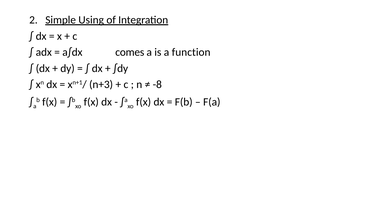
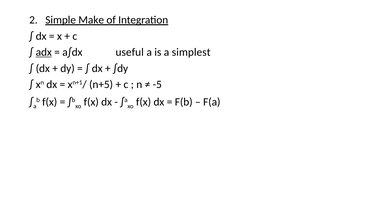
Using: Using -> Make (91, 20)
adx underline: none -> present (44, 52)
comes: comes -> useful (130, 52)
function: function -> simplest (191, 52)
n+3: n+3 -> n+5 (101, 84)
-8: -8 -> -5 (157, 84)
